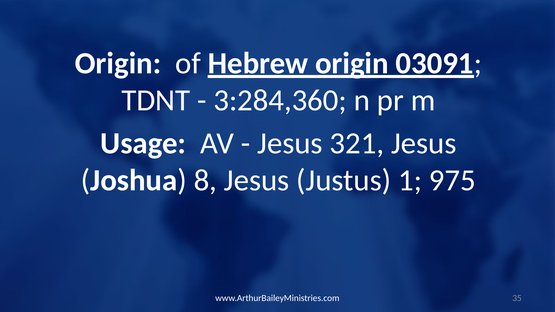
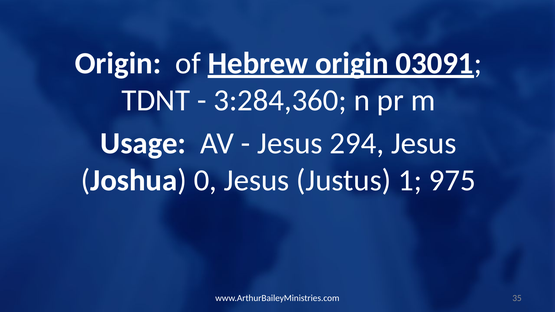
321: 321 -> 294 (357, 143)
8: 8 -> 0 (205, 180)
